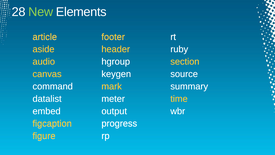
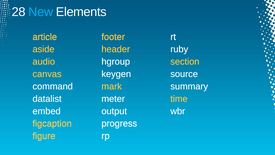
New colour: light green -> light blue (41, 12)
